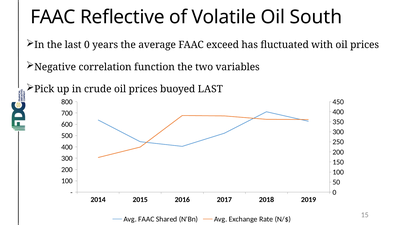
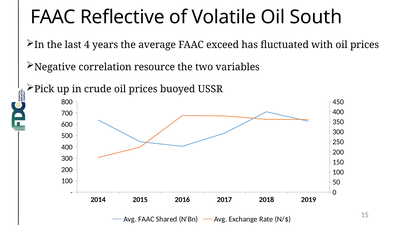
last 0: 0 -> 4 (87, 45)
function: function -> resource (155, 67)
buoyed LAST: LAST -> USSR (210, 89)
